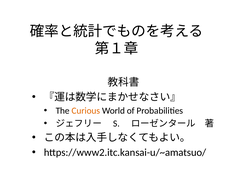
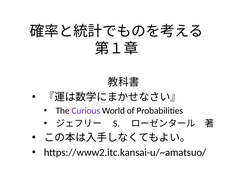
Curious colour: orange -> purple (86, 111)
